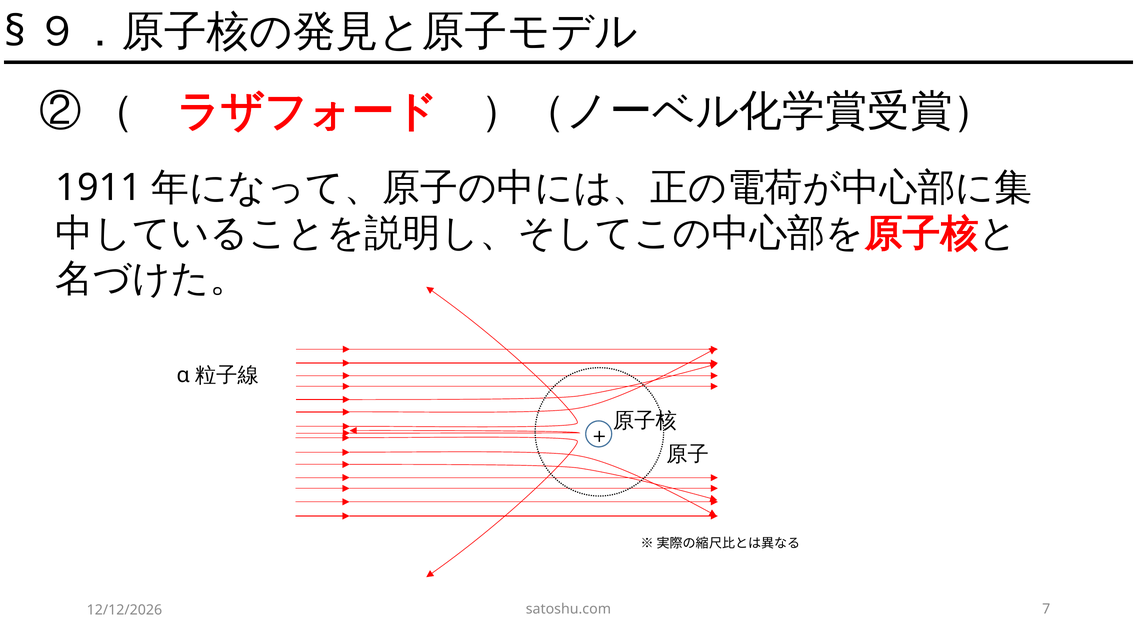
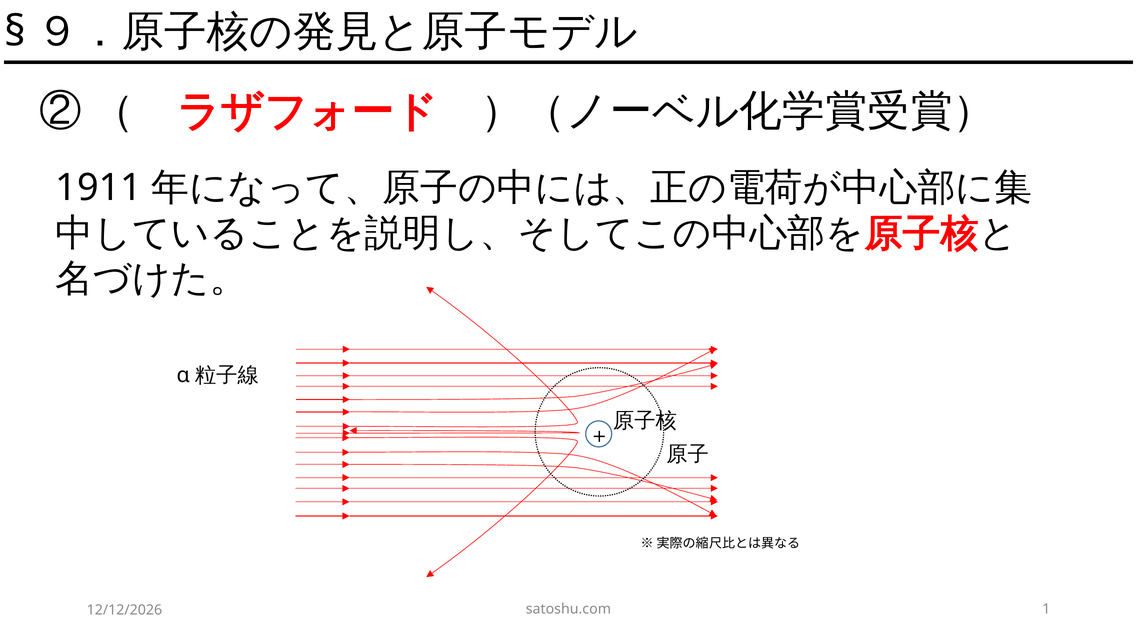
7: 7 -> 1 (1046, 610)
